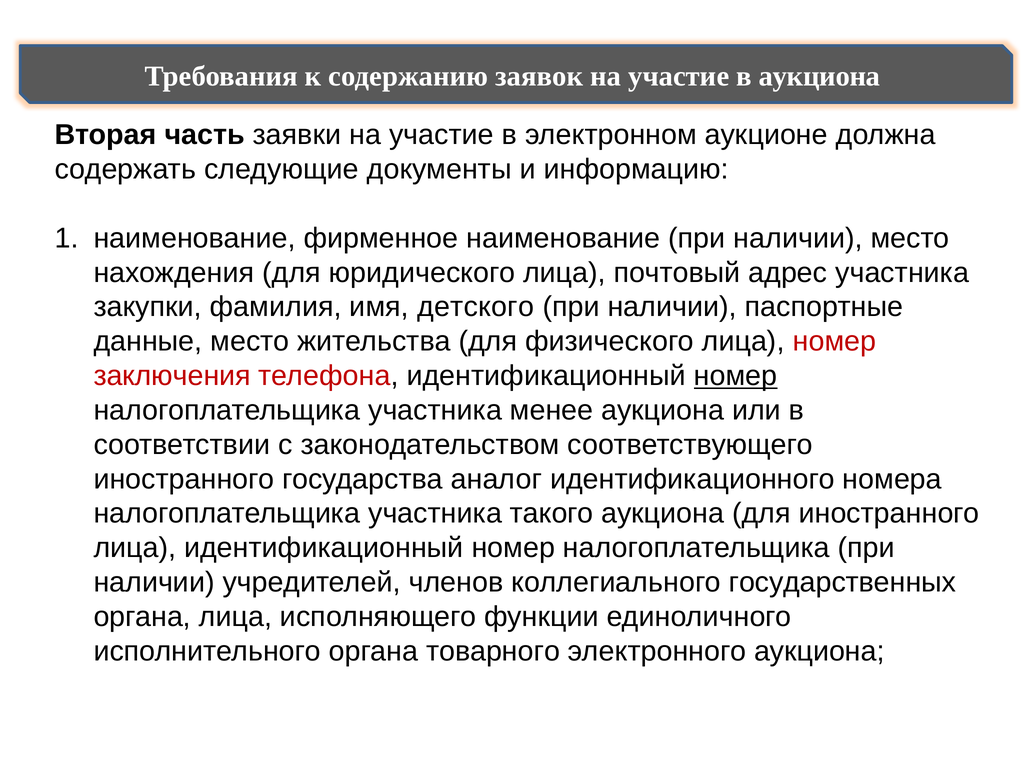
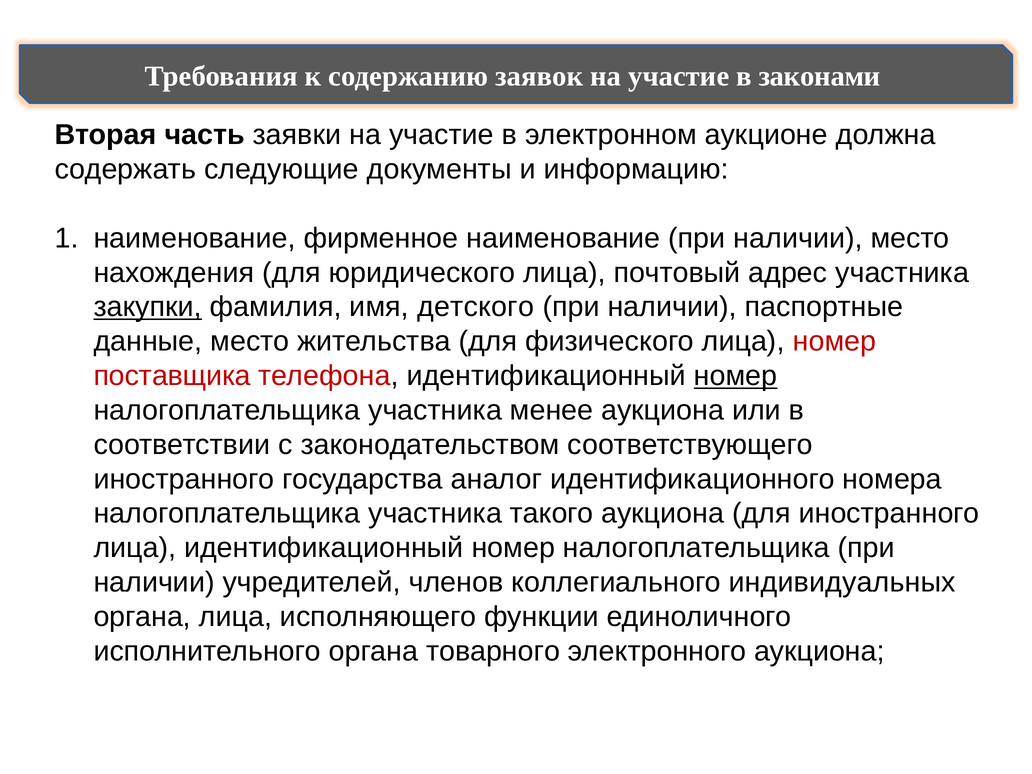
в аукциона: аукциона -> законами (820, 76)
закупки underline: none -> present (148, 307)
заключения: заключения -> поставщика (172, 376)
государственных: государственных -> индивидуальных (842, 582)
